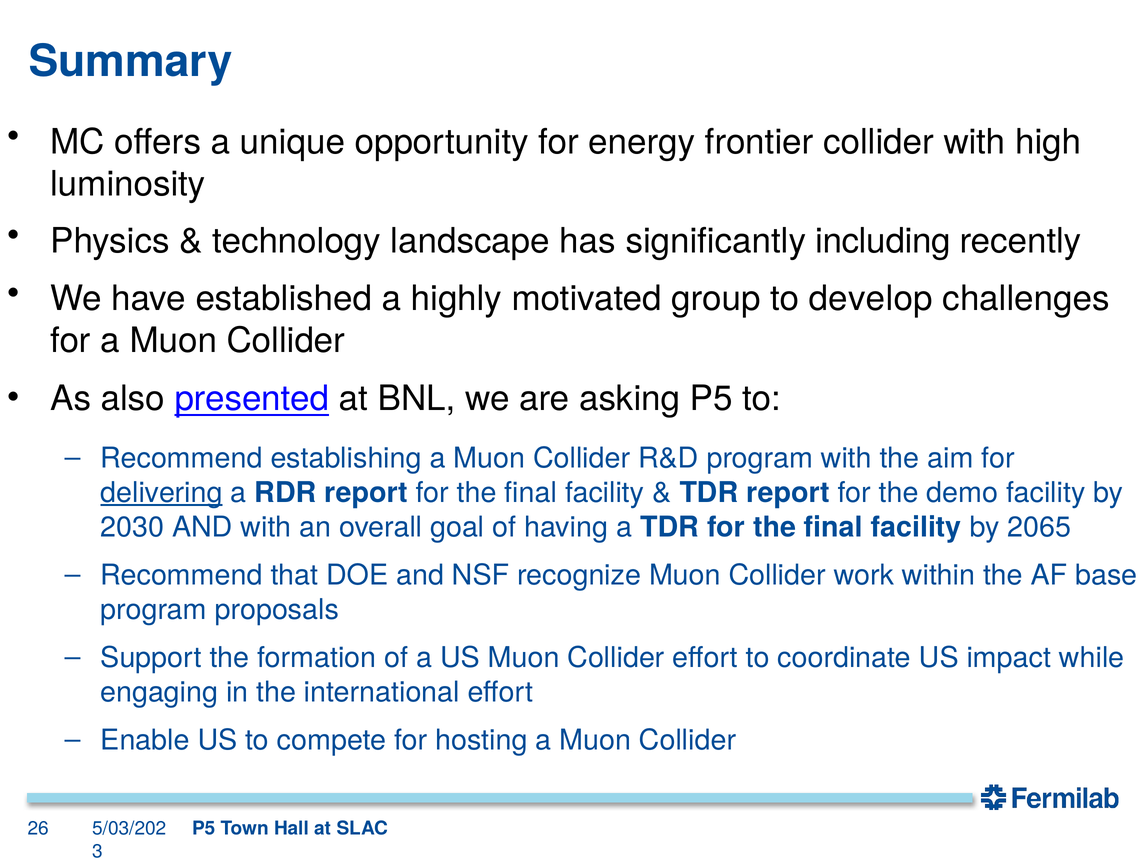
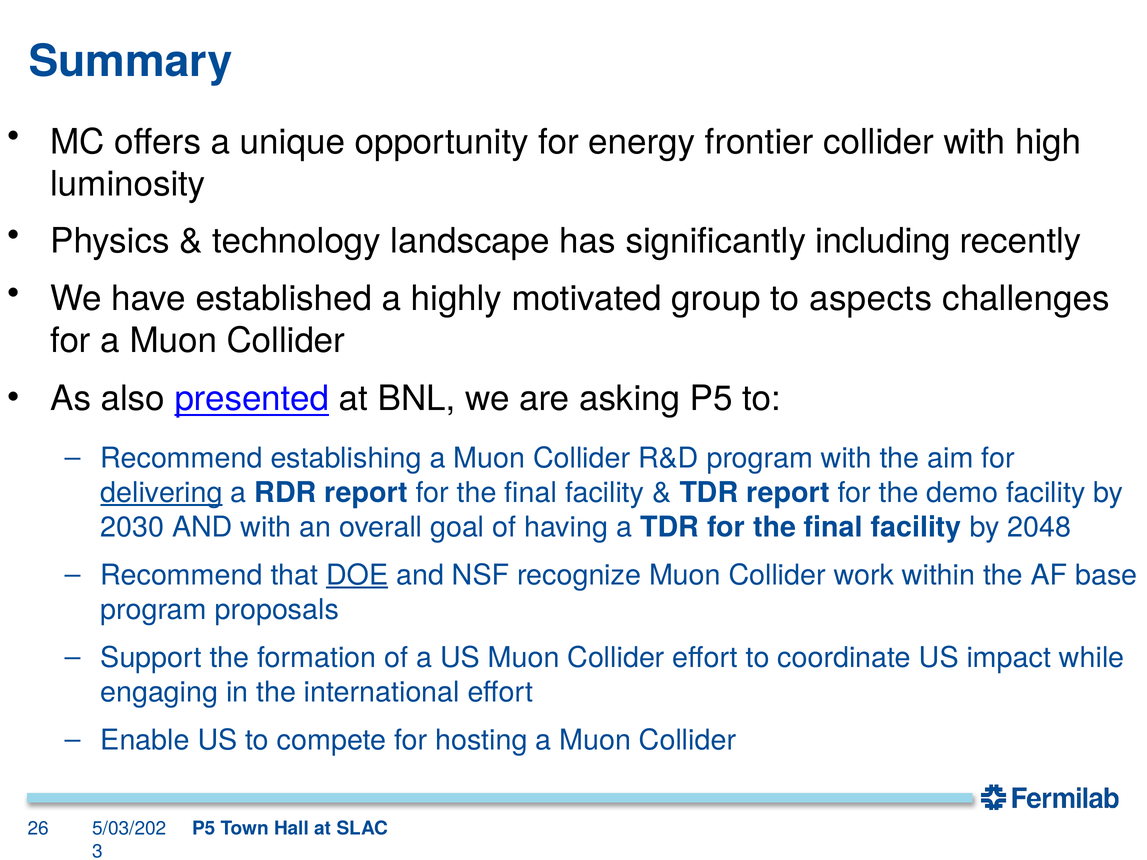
develop: develop -> aspects (871, 299)
2065: 2065 -> 2048 (1039, 527)
DOE underline: none -> present (357, 575)
